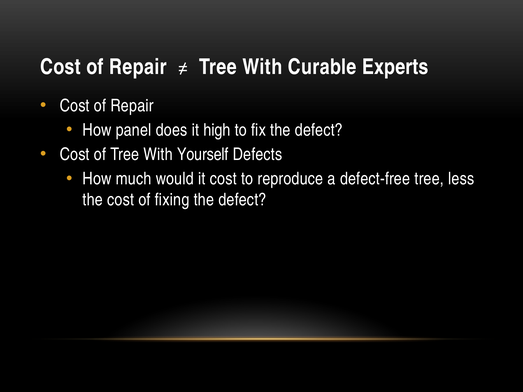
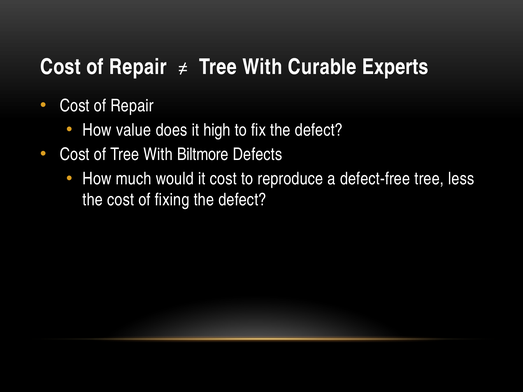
panel: panel -> value (134, 130)
Yourself: Yourself -> Biltmore (203, 155)
